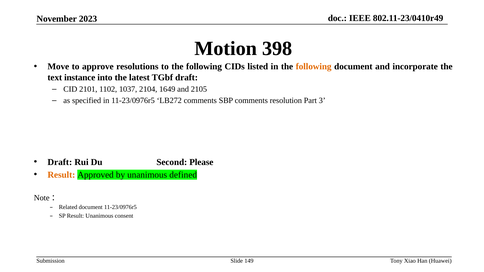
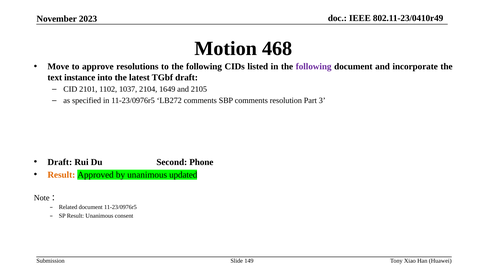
398: 398 -> 468 (277, 49)
following colour: orange -> purple (314, 67)
Please: Please -> Phone (201, 162)
defined: defined -> updated (183, 175)
